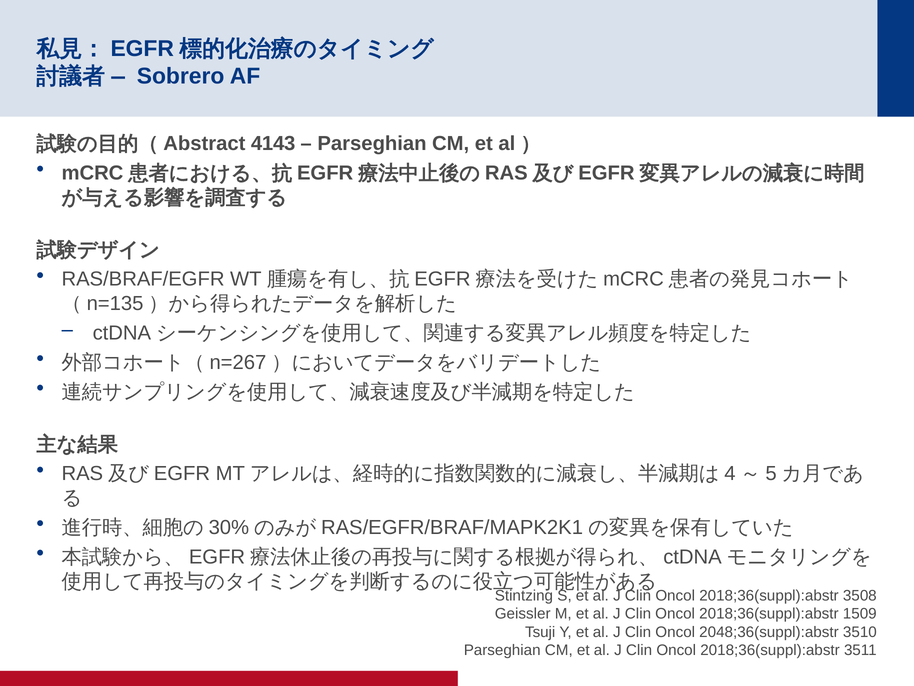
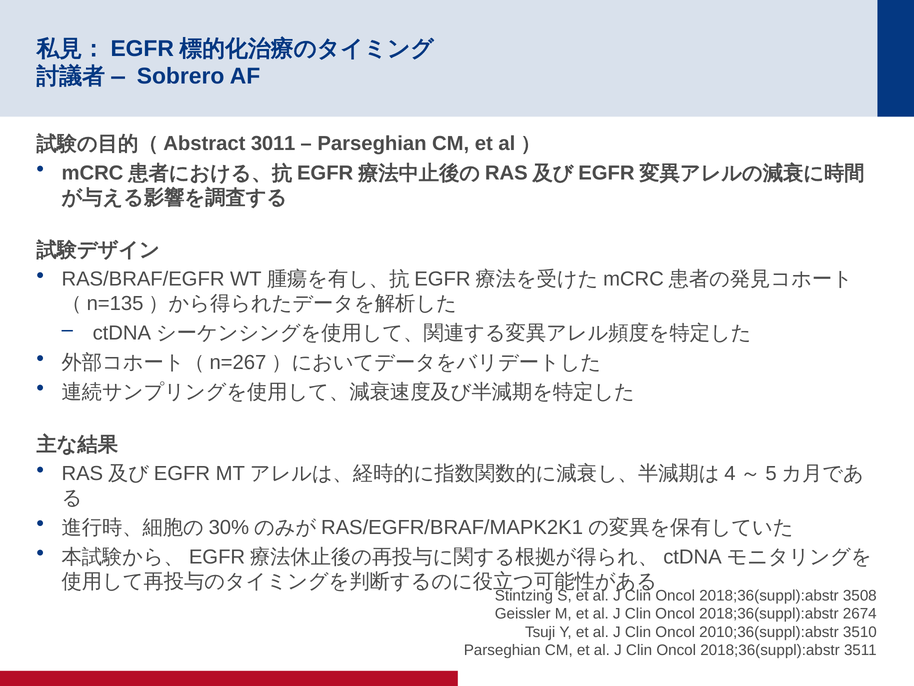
4143: 4143 -> 3011 (273, 144)
1509: 1509 -> 2674 (860, 613)
2048;36(suppl):abstr: 2048;36(suppl):abstr -> 2010;36(suppl):abstr (769, 632)
